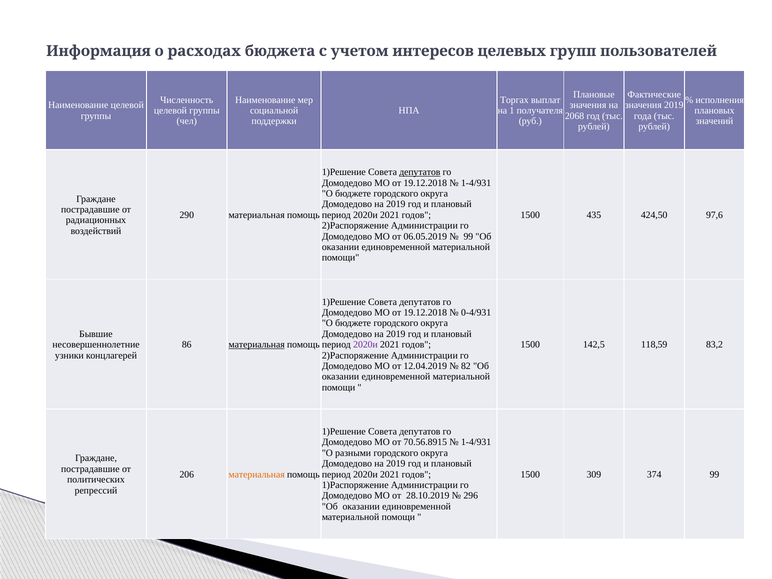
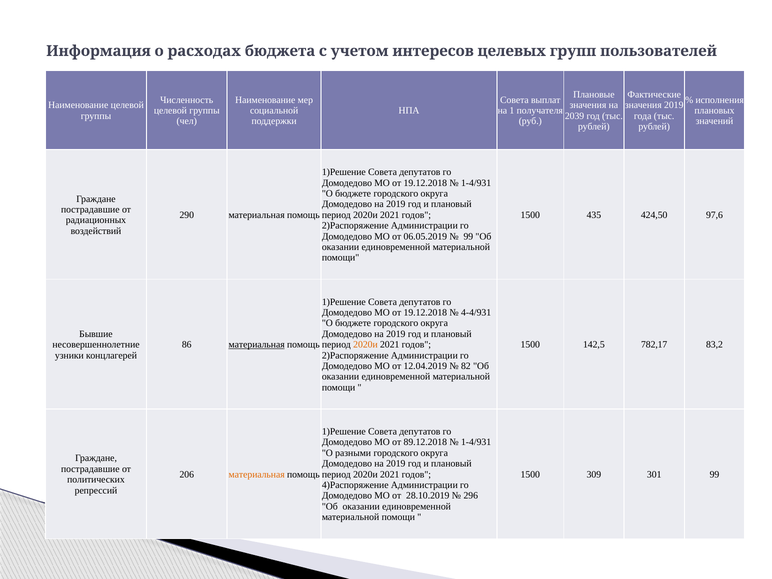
Торгах: Торгах -> Совета (514, 100)
2068: 2068 -> 2039 (575, 116)
депутатов underline: present -> none (420, 172)
0-4/931: 0-4/931 -> 4-4/931 (476, 313)
2020и colour: purple -> orange (365, 345)
118,59: 118,59 -> 782,17 (654, 345)
70.56.8915: 70.56.8915 -> 89.12.2018 (425, 442)
374: 374 -> 301 (654, 474)
1)Распоряжение: 1)Распоряжение -> 4)Распоряжение (355, 485)
